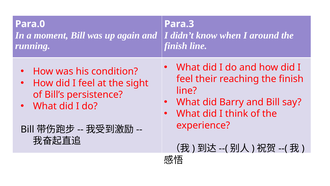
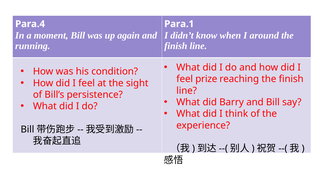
Para.0: Para.0 -> Para.4 (30, 24)
Para.3: Para.3 -> Para.1 (179, 24)
their: their -> prize (206, 79)
